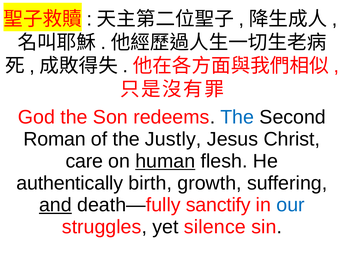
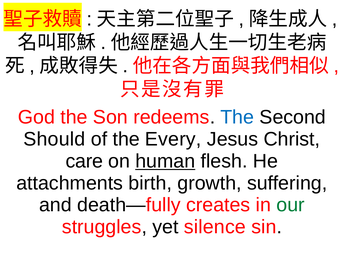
Roman: Roman -> Should (54, 139)
Justly: Justly -> Every (173, 139)
authentically: authentically -> attachments (70, 183)
and underline: present -> none (55, 205)
sanctify: sanctify -> creates (218, 205)
our colour: blue -> green (291, 205)
